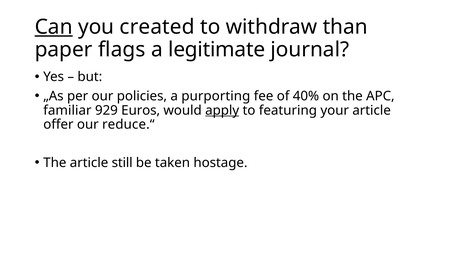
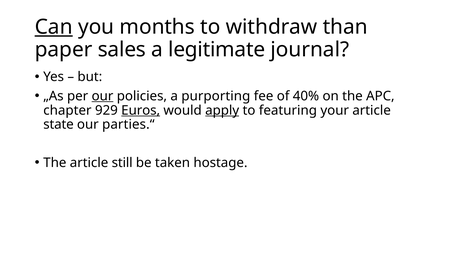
created: created -> months (157, 27)
flags: flags -> sales (122, 50)
our underline: none -> present (102, 96)
familiar: familiar -> chapter (67, 111)
Euros underline: none -> present (141, 111)
offer: offer -> state (58, 125)
reduce.“: reduce.“ -> parties.“ (128, 125)
